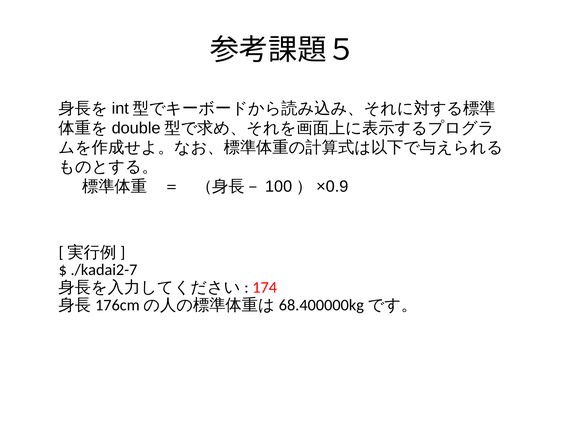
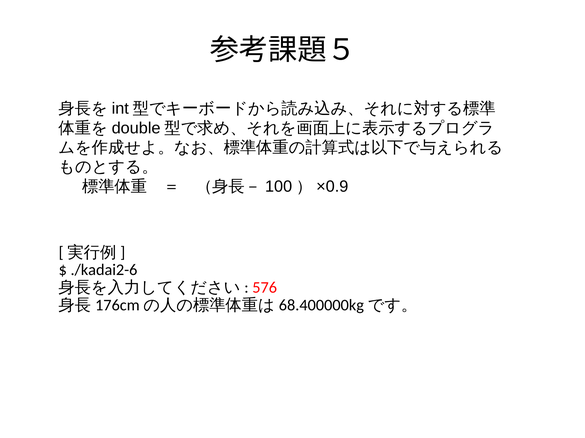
./kadai2-7: ./kadai2-7 -> ./kadai2-6 (104, 270)
174: 174 -> 576 (265, 288)
